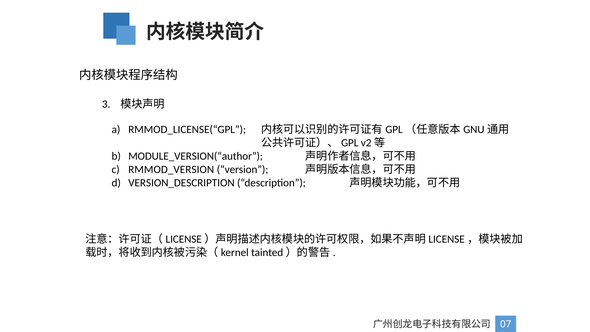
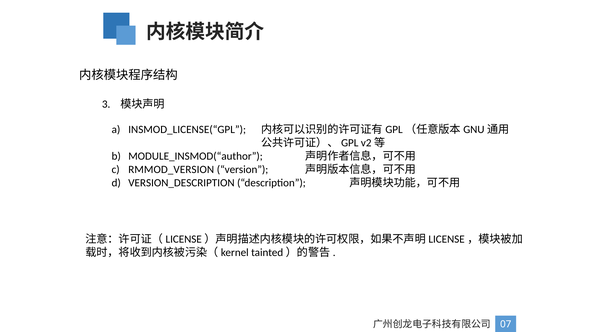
RMMOD_LICENSE(“GPL: RMMOD_LICENSE(“GPL -> INSMOD_LICENSE(“GPL (187, 130)
MODULE_VERSION(“author: MODULE_VERSION(“author -> MODULE_INSMOD(“author (195, 156)
